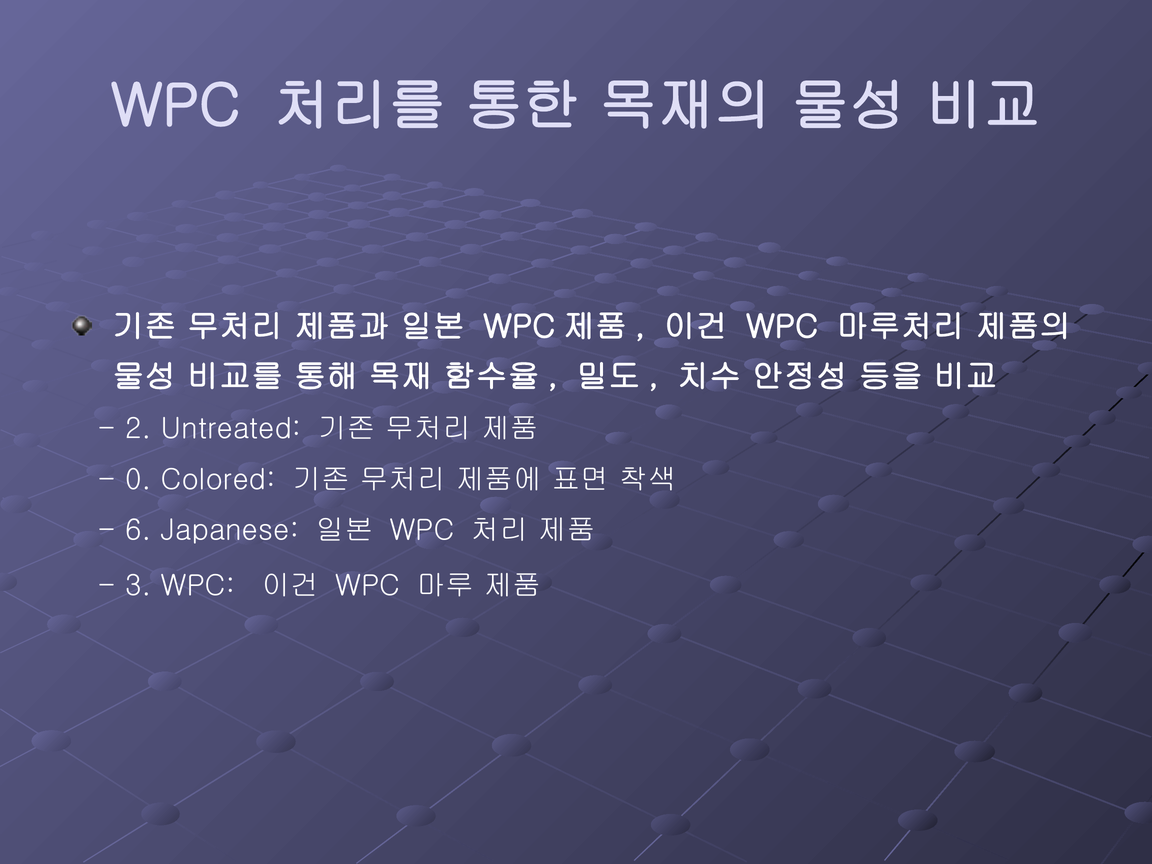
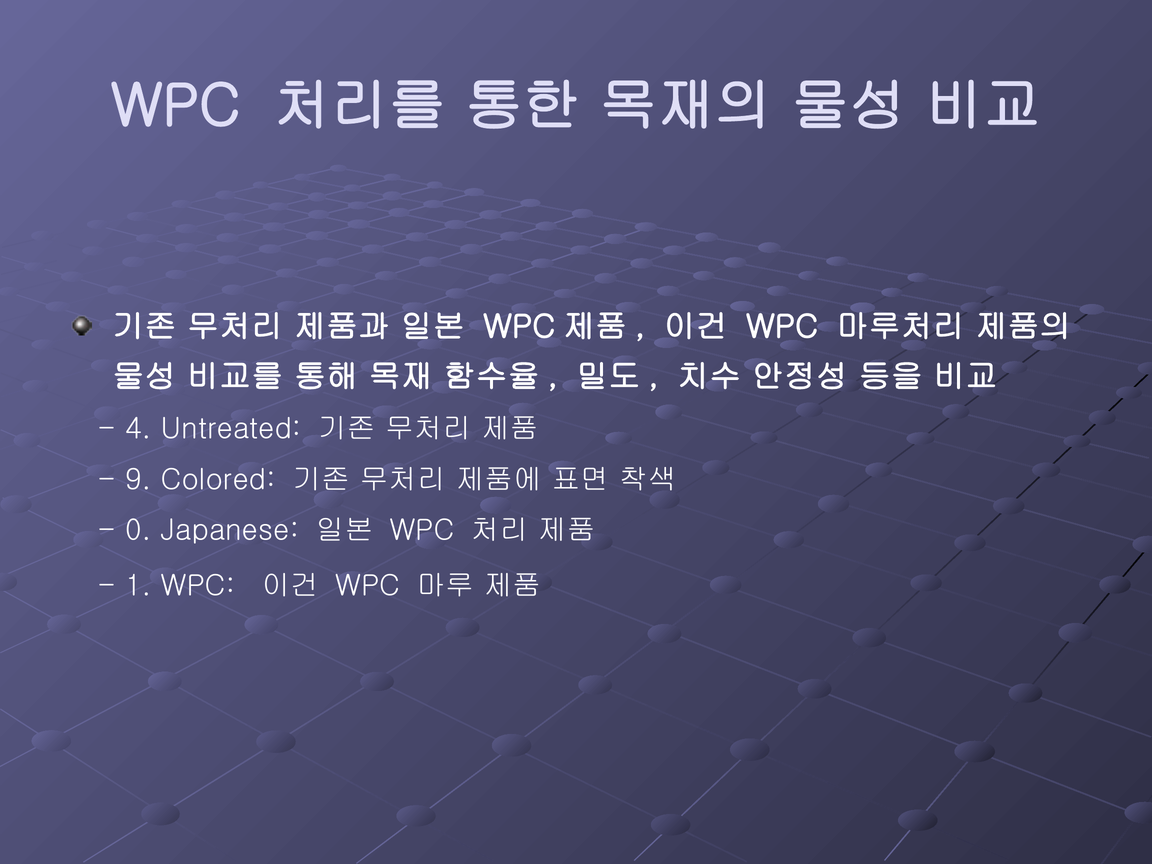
2: 2 -> 4 (138, 429)
0: 0 -> 9 (138, 480)
6: 6 -> 0 (138, 530)
3: 3 -> 1 (138, 586)
